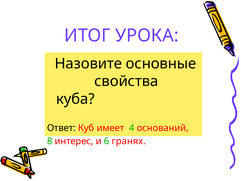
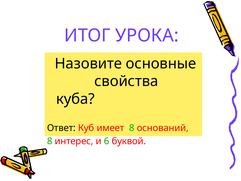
имеет 4: 4 -> 8 (132, 128)
гранях: гранях -> буквой (129, 141)
